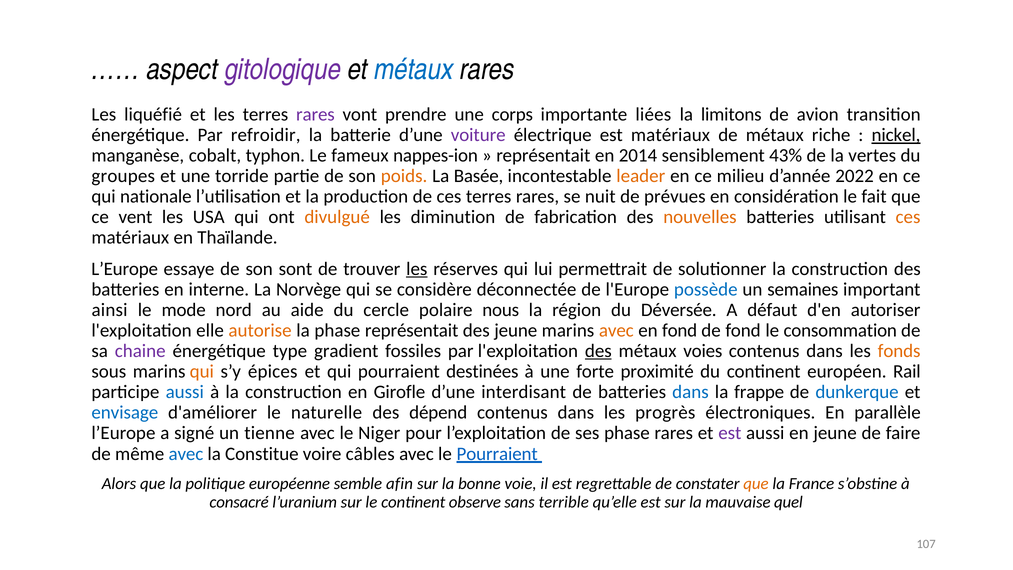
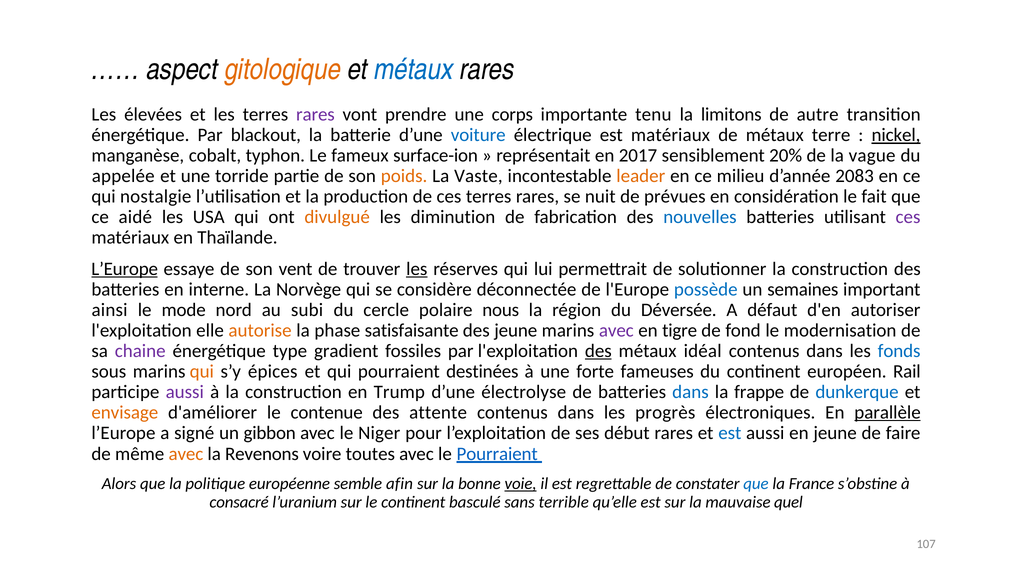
gitologique colour: purple -> orange (283, 69)
liquéfié: liquéfié -> élevées (153, 115)
liées: liées -> tenu (653, 115)
avion: avion -> autre (818, 115)
refroidir: refroidir -> blackout (266, 135)
voiture colour: purple -> blue (478, 135)
riche: riche -> terre (831, 135)
nappes-ion: nappes-ion -> surface-ion (436, 156)
2014: 2014 -> 2017 (638, 156)
43%: 43% -> 20% (786, 156)
vertes: vertes -> vague (872, 156)
groupes: groupes -> appelée (123, 176)
Basée: Basée -> Vaste (478, 176)
2022: 2022 -> 2083 (855, 176)
nationale: nationale -> nostalgie (156, 197)
vent: vent -> aidé (135, 217)
nouvelles colour: orange -> blue (700, 217)
ces colour: orange -> purple (908, 217)
L’Europe underline: none -> present (125, 269)
sont: sont -> vent (296, 269)
aide: aide -> subi (307, 310)
phase représentait: représentait -> satisfaisante (412, 330)
avec colour: orange -> purple (616, 330)
en fond: fond -> tigre (680, 330)
consommation: consommation -> modernisation (840, 330)
voies: voies -> idéal (703, 351)
fonds colour: orange -> blue (899, 351)
proximité: proximité -> fameuses (657, 371)
aussi colour: blue -> purple (185, 392)
Girofle: Girofle -> Trump (399, 392)
interdisant: interdisant -> électrolyse (524, 392)
envisage colour: blue -> orange (125, 412)
naturelle: naturelle -> contenue (327, 412)
dépend: dépend -> attente (438, 412)
parallèle underline: none -> present (888, 412)
tienne: tienne -> gibbon (270, 433)
ses phase: phase -> début (627, 433)
est colour: purple -> blue (730, 433)
avec colour: blue -> orange (186, 454)
Constitue: Constitue -> Revenons (262, 454)
câbles: câbles -> toutes (370, 454)
voie underline: none -> present (521, 484)
que colour: orange -> blue (756, 484)
observe: observe -> basculé (475, 502)
